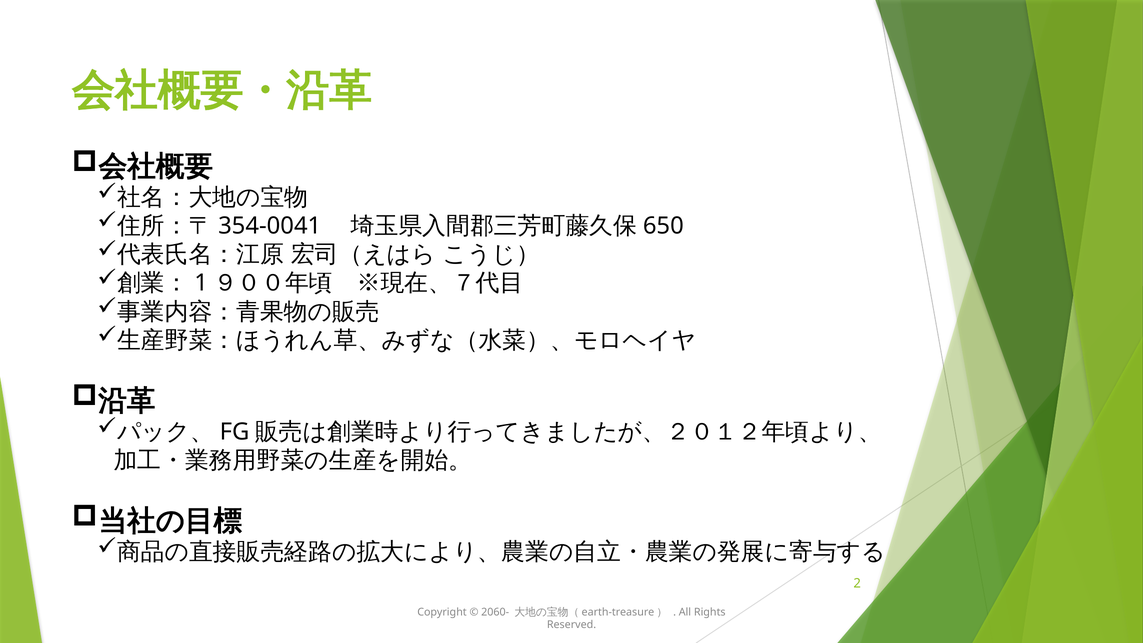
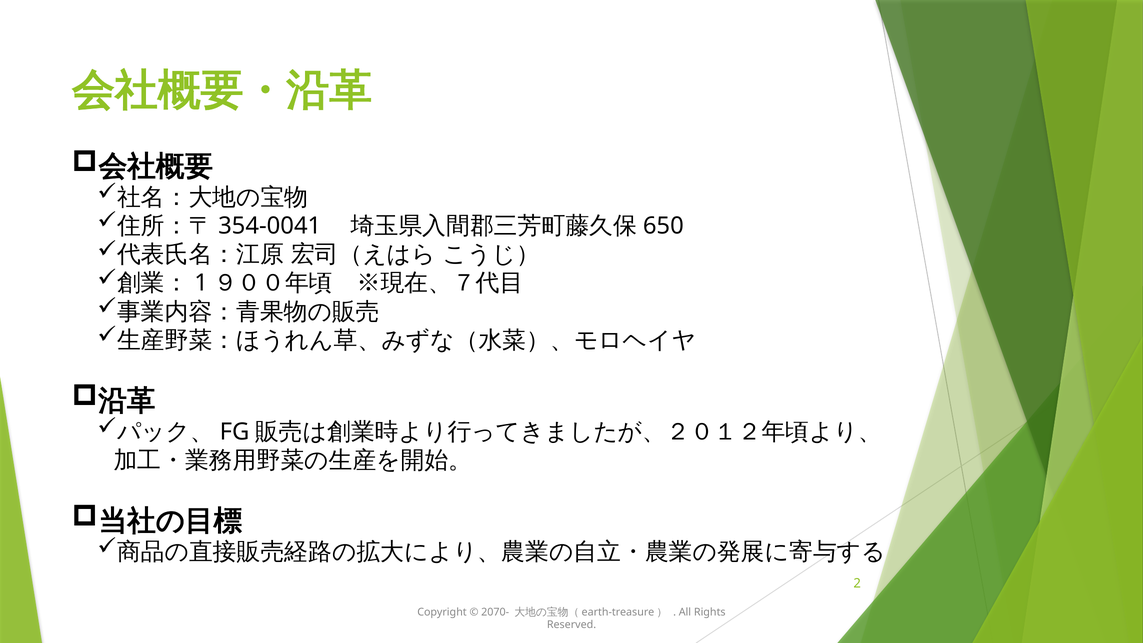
2060-: 2060- -> 2070- (495, 612)
